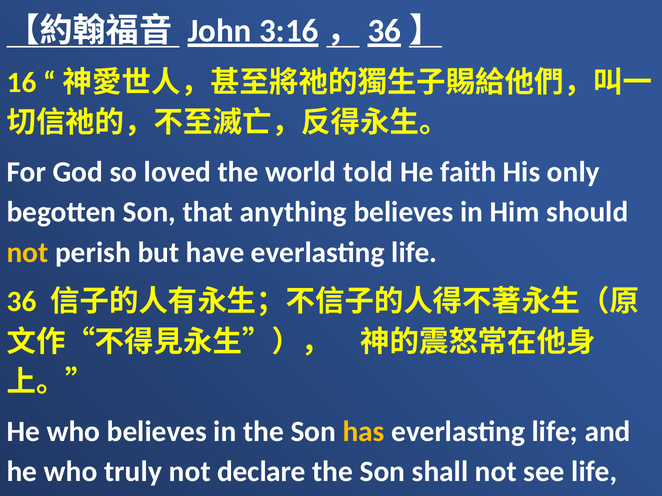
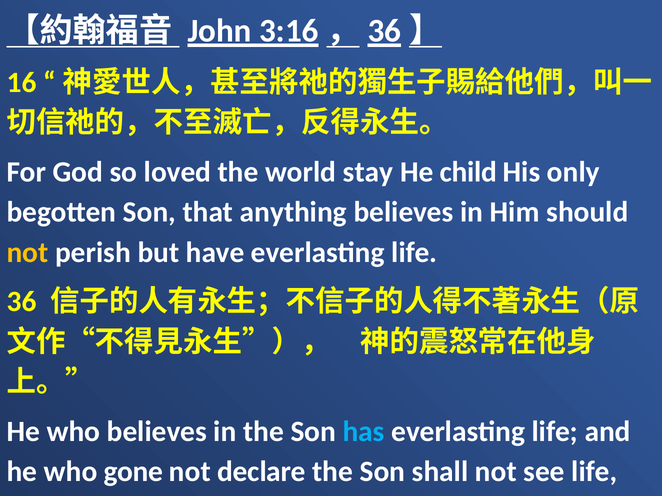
told: told -> stay (368, 172)
faith: faith -> child (468, 172)
has colour: yellow -> light blue (364, 432)
truly: truly -> gone (133, 472)
